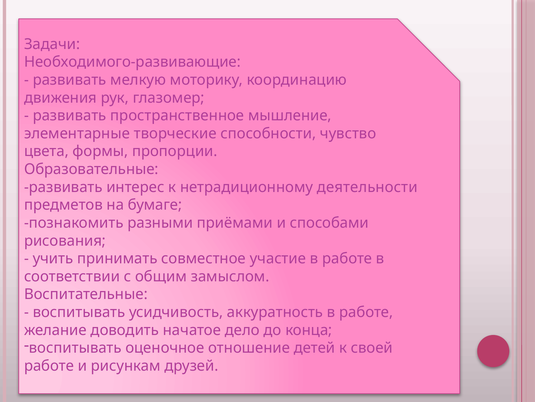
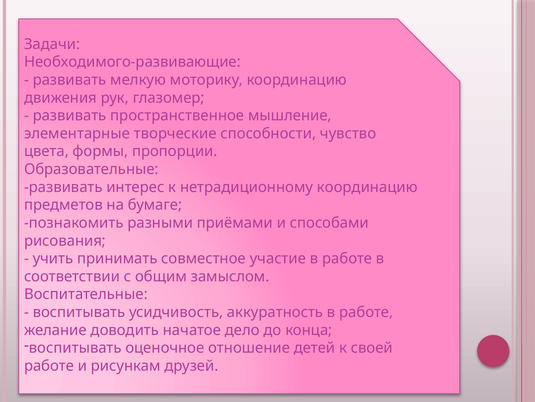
нетрадиционному деятельности: деятельности -> координацию (367, 187)
